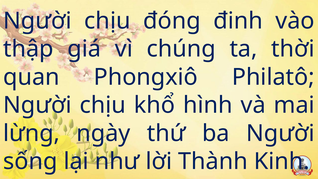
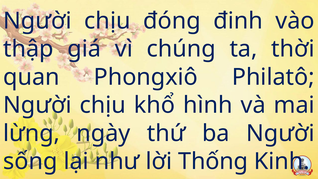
Thành: Thành -> Thống (213, 161)
